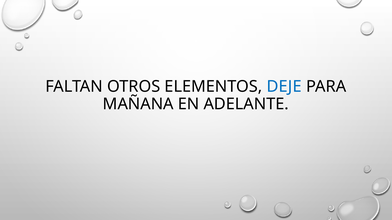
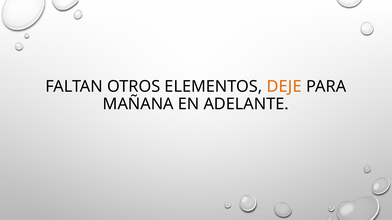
DEJE colour: blue -> orange (284, 87)
